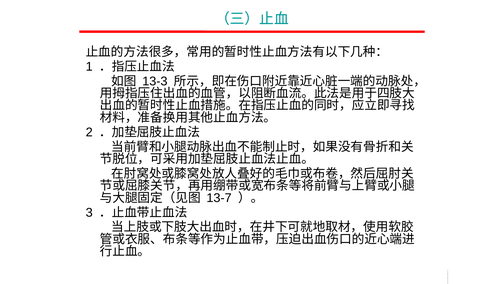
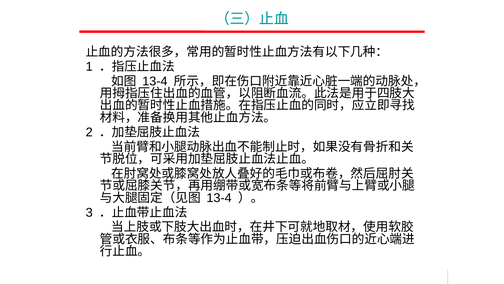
13-3: 13-3 -> 13-4 (155, 81)
13-7: 13-7 -> 13-4 (219, 198)
